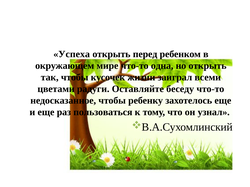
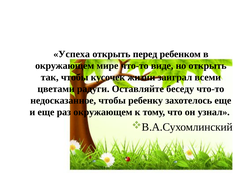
одна: одна -> виде (162, 66)
раз пользоваться: пользоваться -> окружающем (103, 112)
